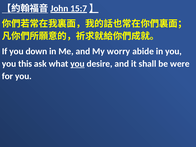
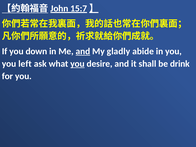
and underline: none -> present (83, 51)
worry: worry -> gladly (118, 51)
this: this -> left (25, 64)
were: were -> drink (180, 64)
